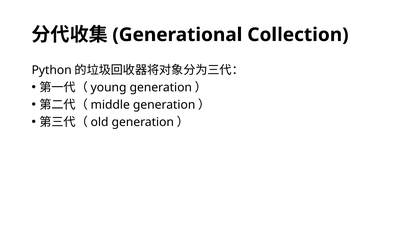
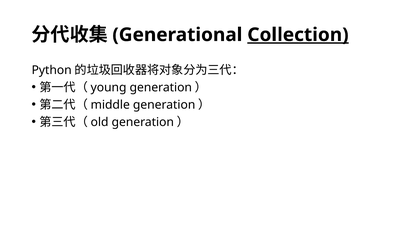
Collection underline: none -> present (298, 35)
